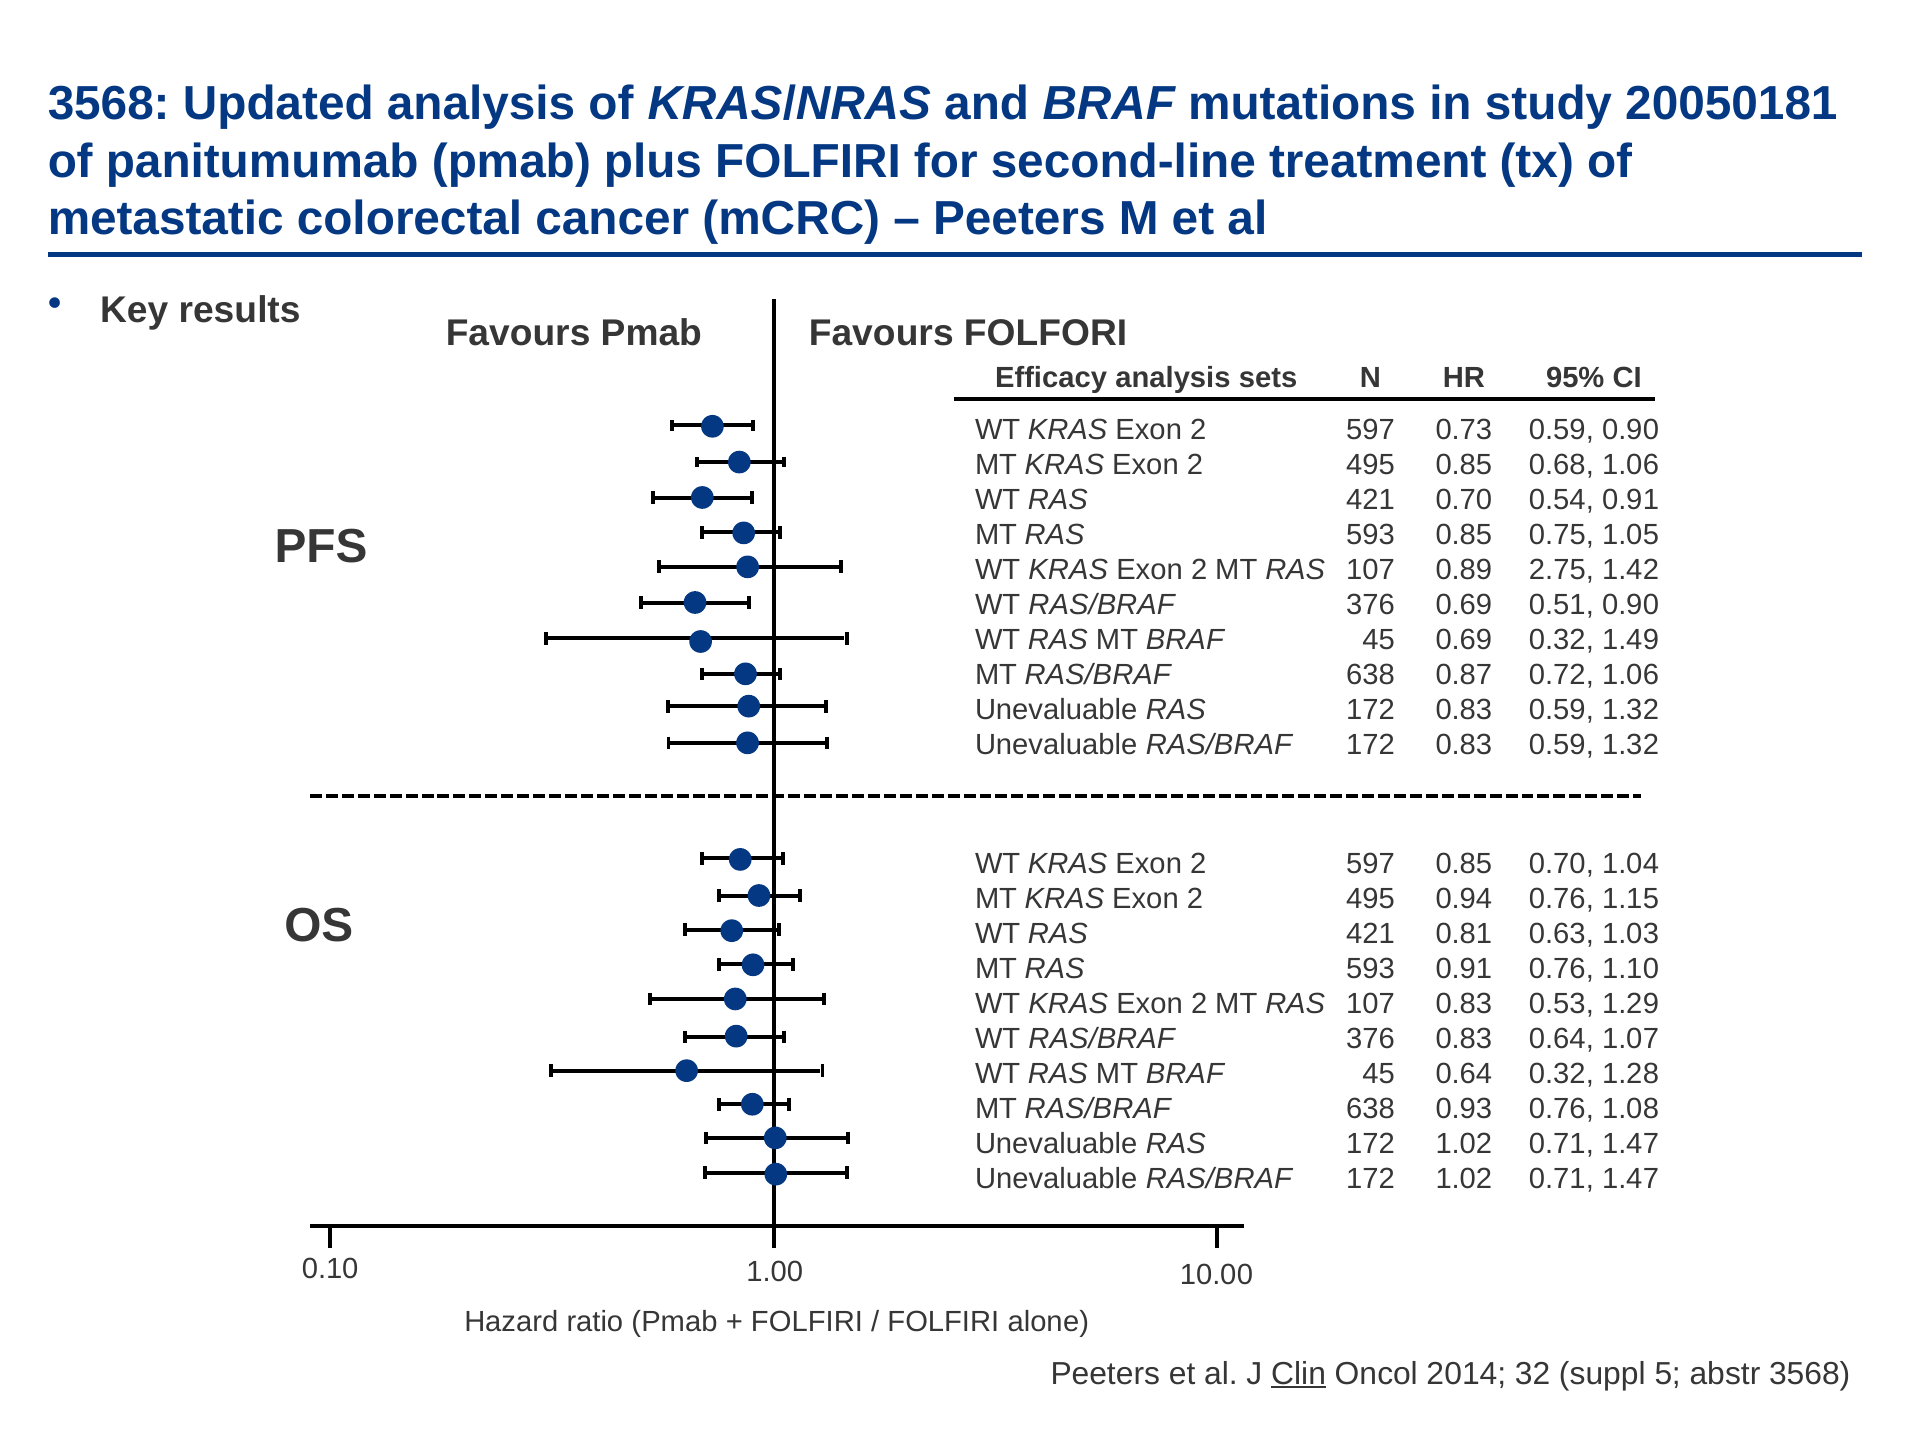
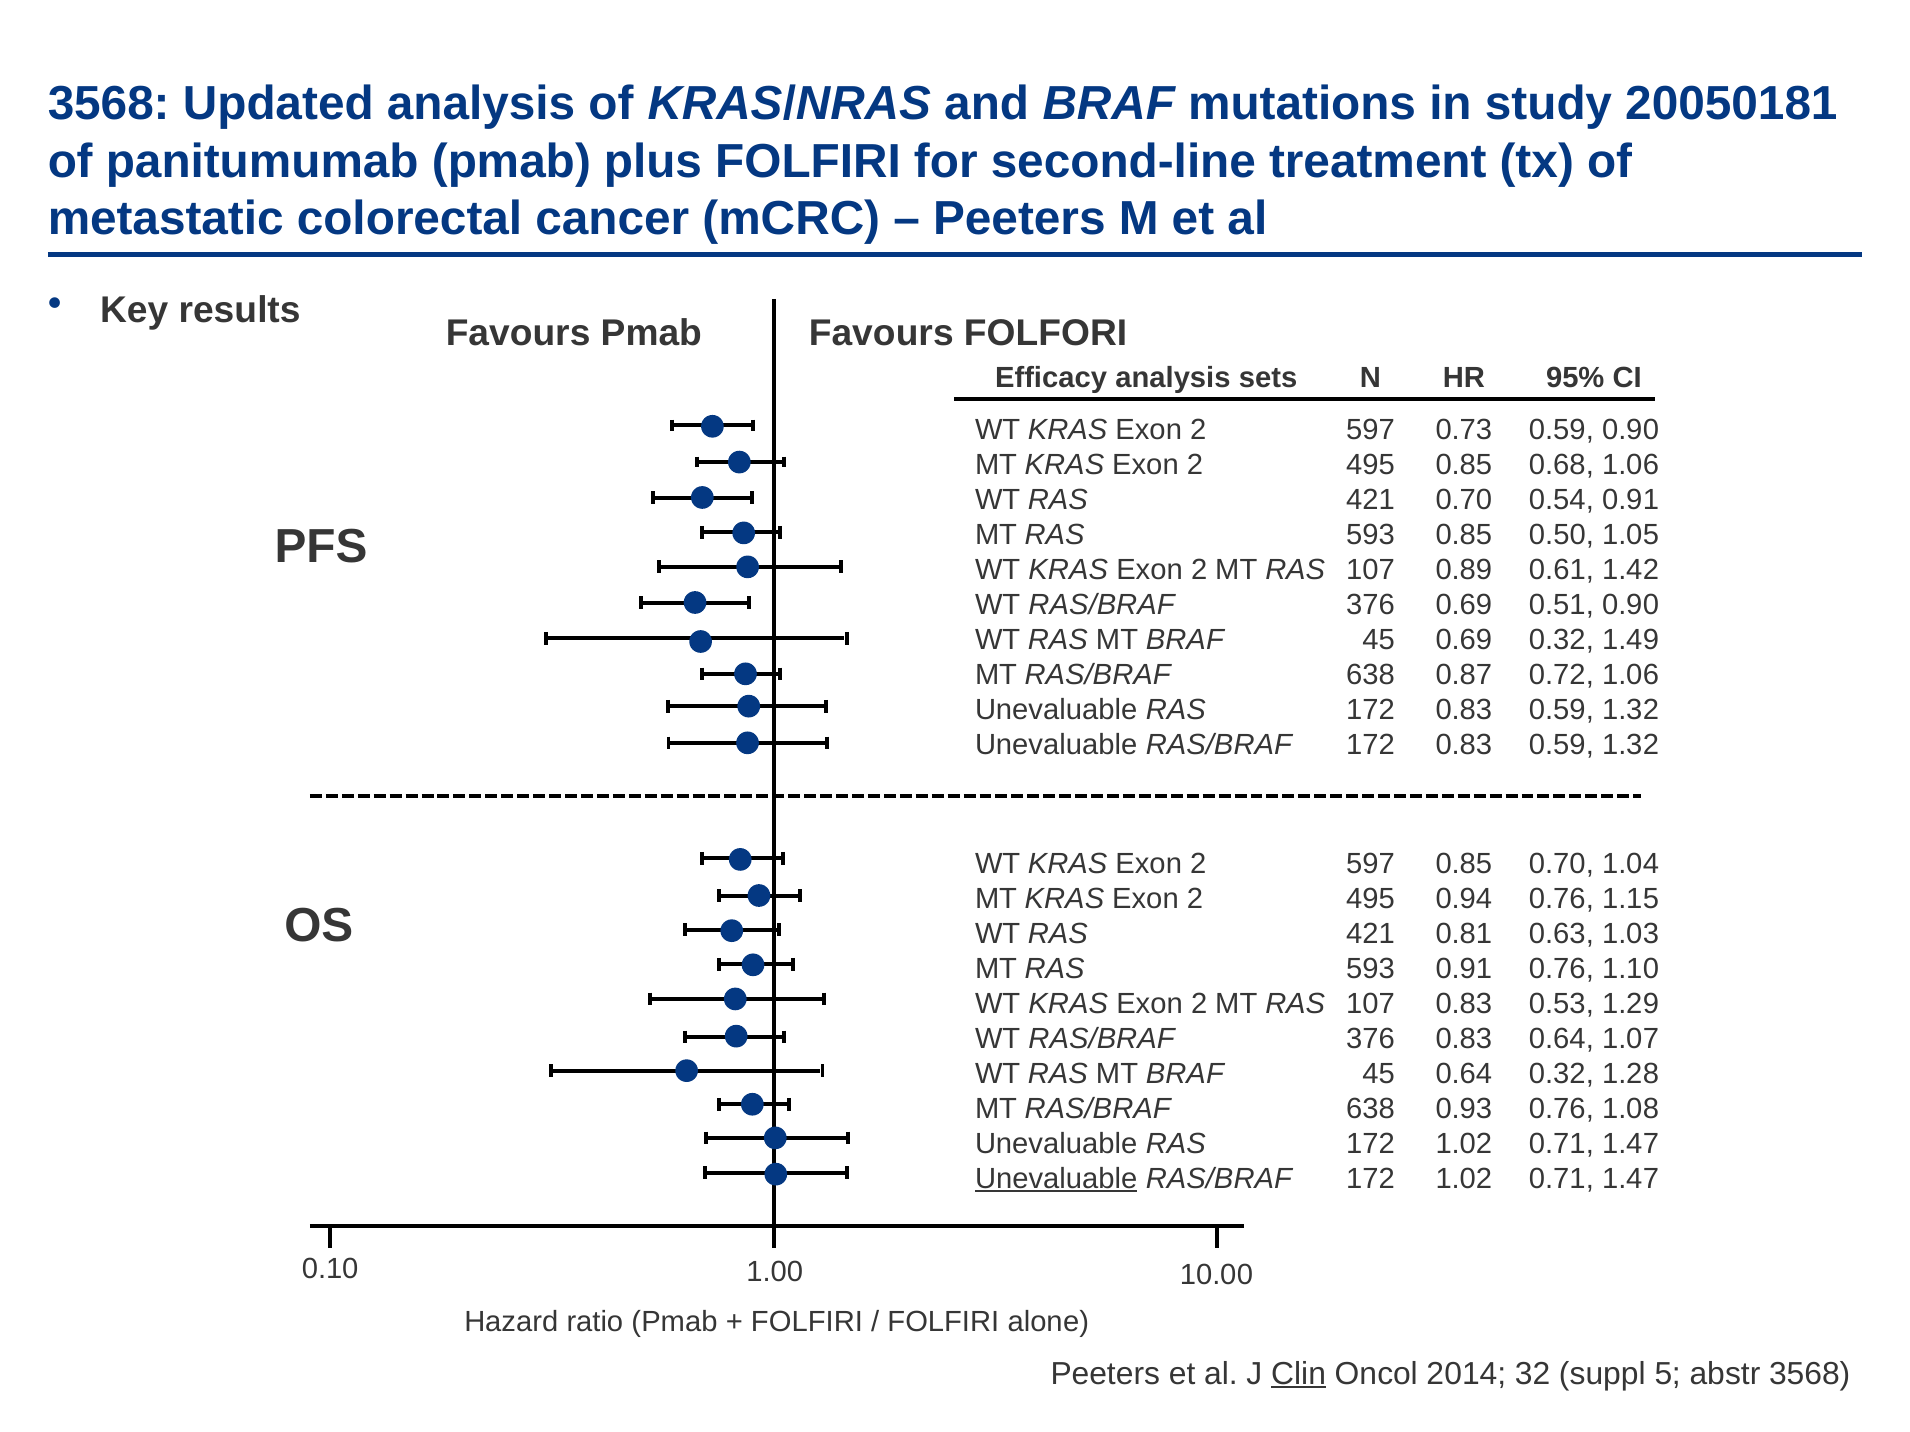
0.75: 0.75 -> 0.50 (1561, 535)
2.75: 2.75 -> 0.61 (1561, 570)
Unevaluable underline: none -> present (1056, 1179)
